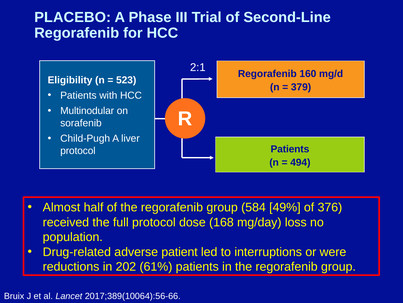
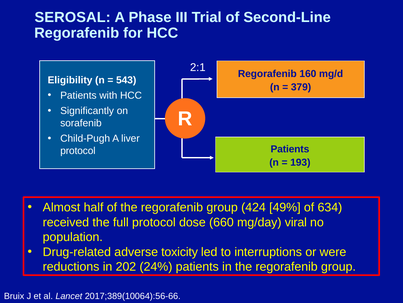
PLACEBO: PLACEBO -> SEROSAL (73, 17)
523: 523 -> 543 (126, 80)
Multinodular: Multinodular -> Significantly (87, 111)
494: 494 -> 193 (300, 162)
584: 584 -> 424 (254, 207)
376: 376 -> 634 (330, 207)
168: 168 -> 660 (221, 222)
loss: loss -> viral (296, 222)
patient: patient -> toxicity (180, 251)
61%: 61% -> 24% (156, 266)
